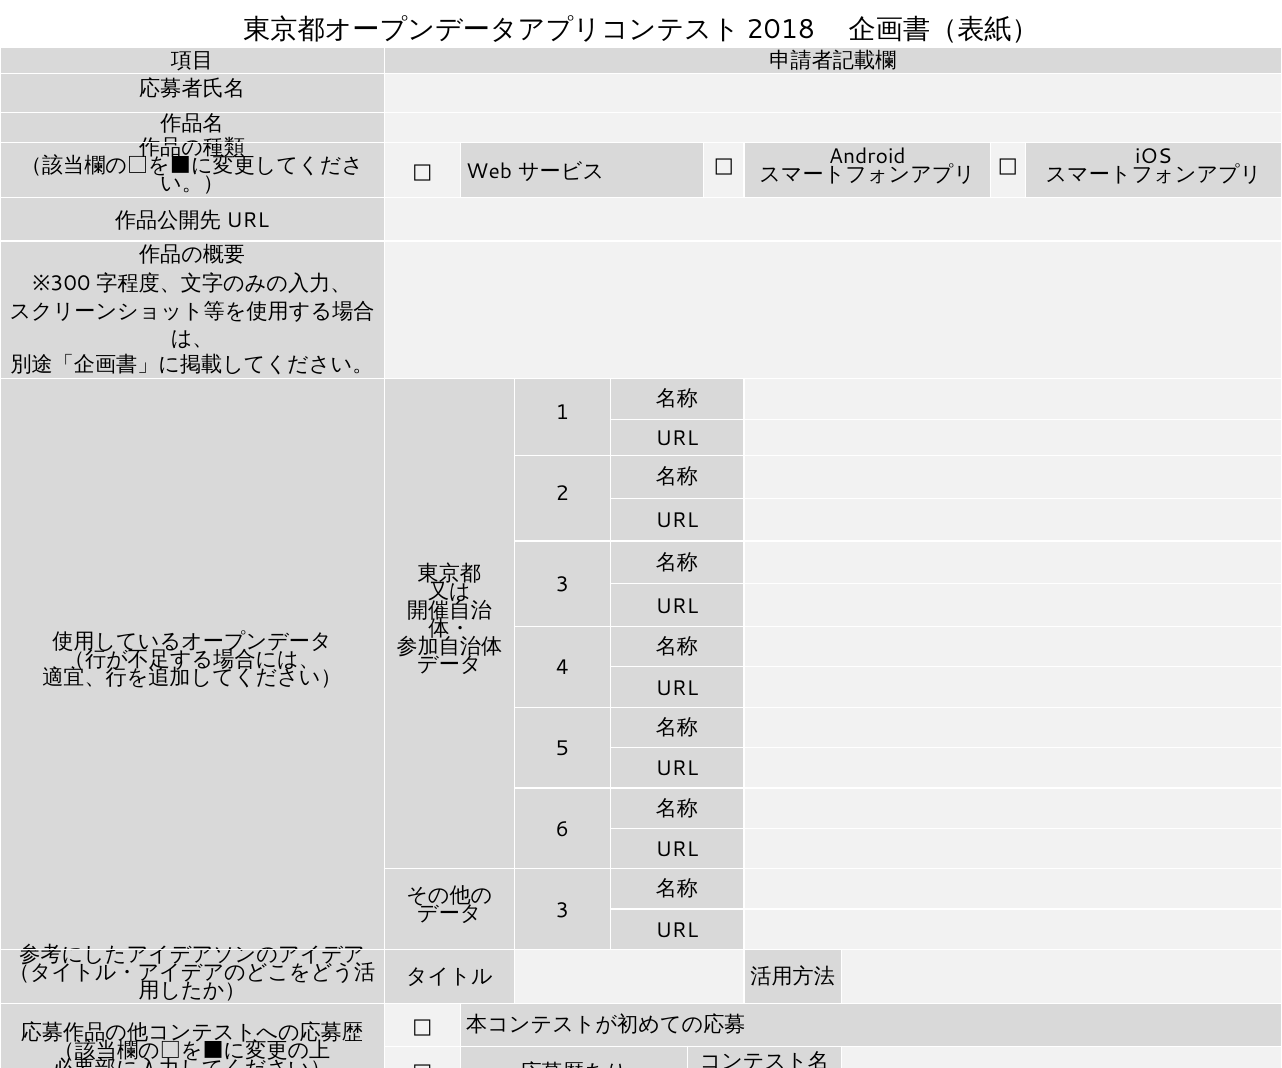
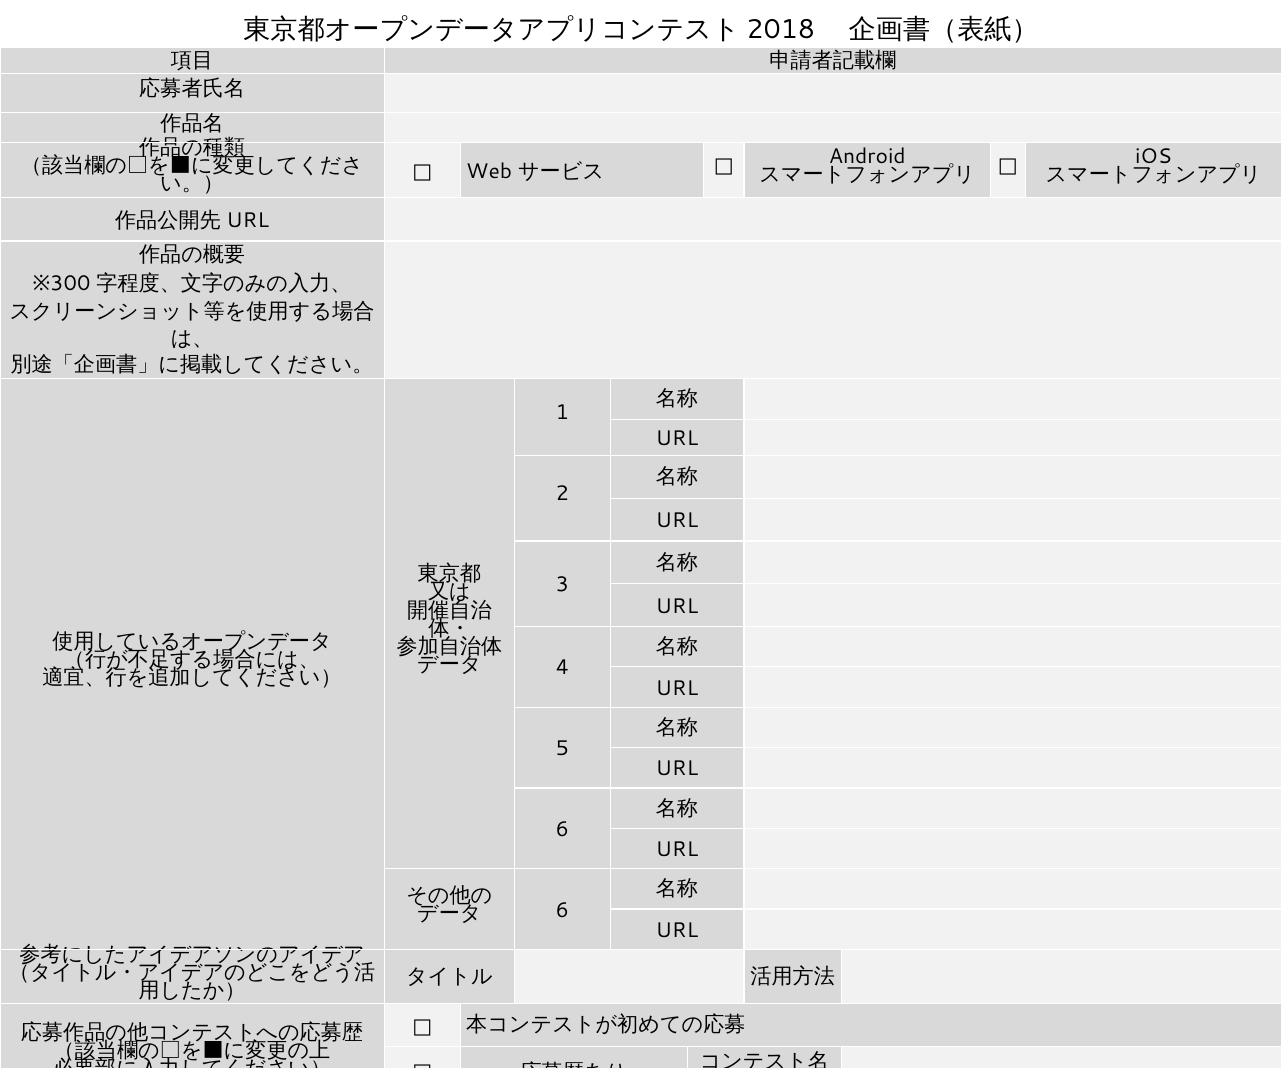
3: 3 -> 6 (562, 910)
